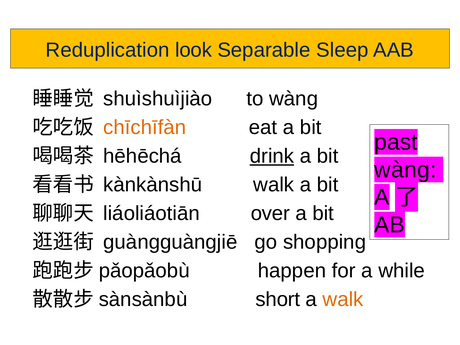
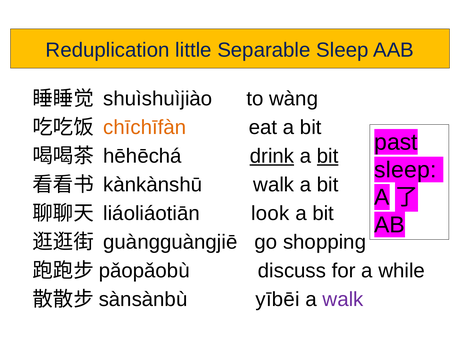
look: look -> little (193, 50)
bit underline: none -> present (328, 156)
wàng: wàng -> sleep (405, 170)
over: over -> look (270, 213)
happen: happen -> discuss (292, 271)
short: short -> yībēi (278, 299)
walk colour: orange -> purple (343, 299)
